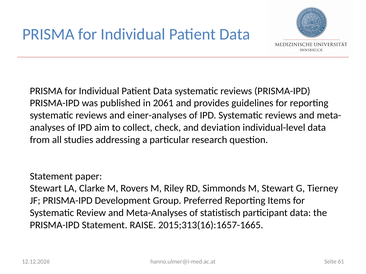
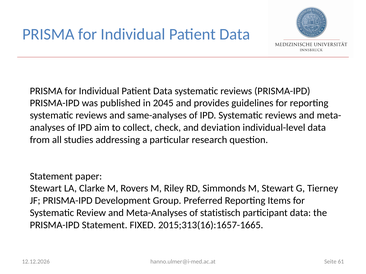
2061: 2061 -> 2045 (163, 103)
einer-analyses: einer-analyses -> same-analyses (157, 116)
RAISE: RAISE -> FIXED (143, 225)
